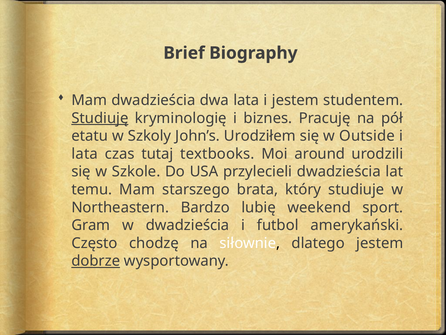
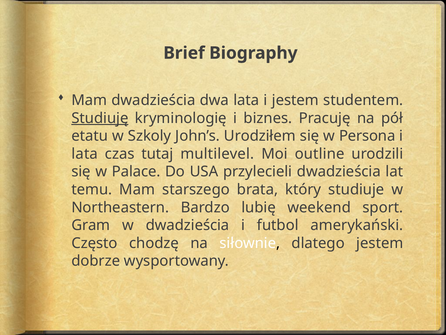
Outside: Outside -> Persona (367, 136)
textbooks: textbooks -> multilevel (217, 154)
around: around -> outline (320, 154)
Szkole: Szkole -> Palace (136, 171)
dobrze underline: present -> none (96, 261)
